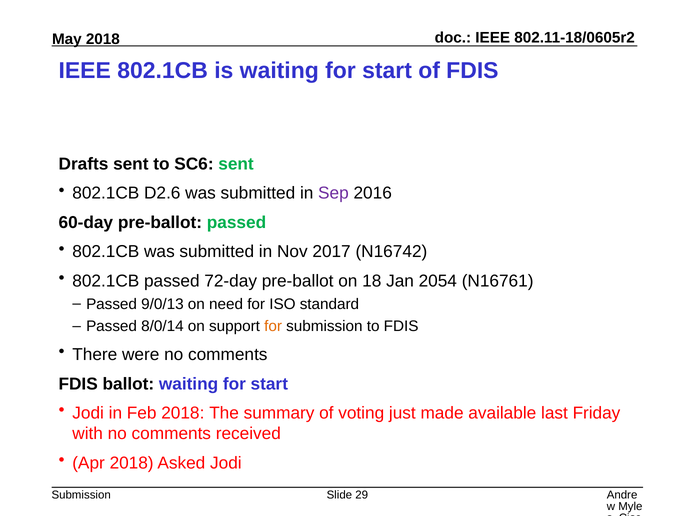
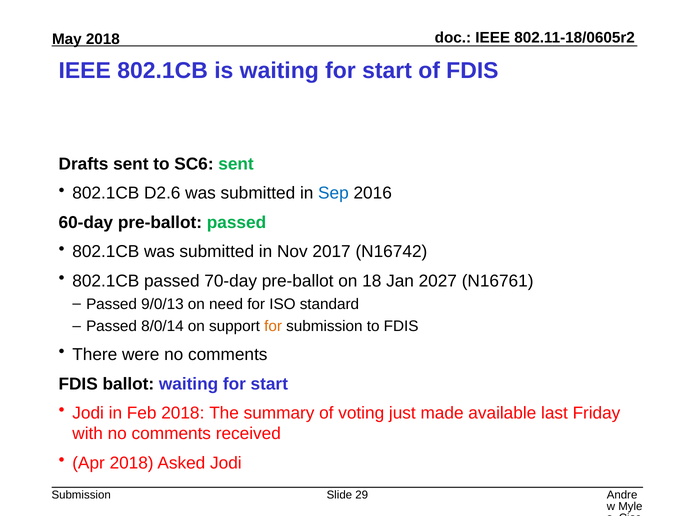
Sep colour: purple -> blue (333, 194)
72-day: 72-day -> 70-day (231, 281)
2054: 2054 -> 2027 (438, 281)
